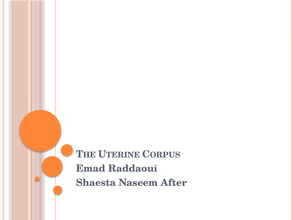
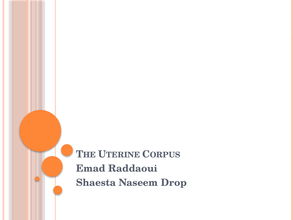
After: After -> Drop (174, 182)
